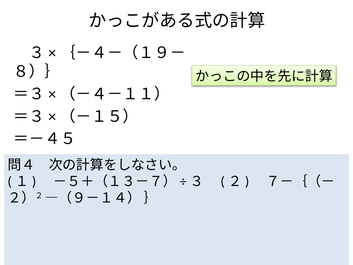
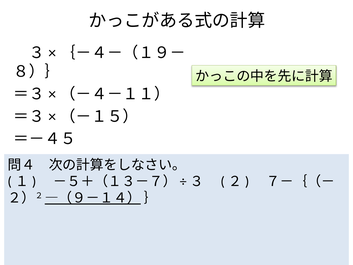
―（９－１４） underline: none -> present (93, 198)
